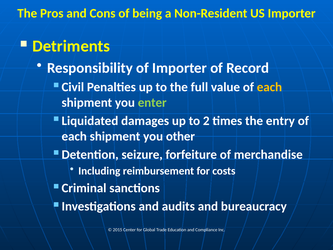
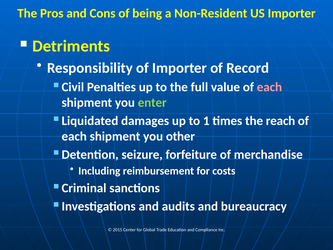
each colour: yellow -> pink (269, 87)
2: 2 -> 1 (206, 121)
entry: entry -> reach (281, 121)
